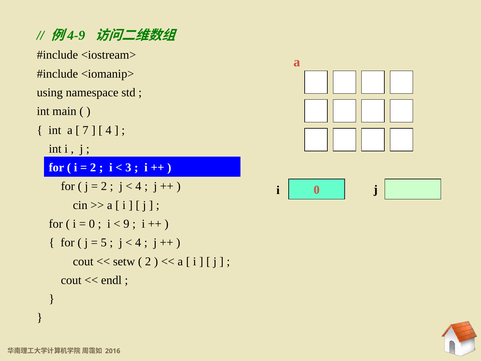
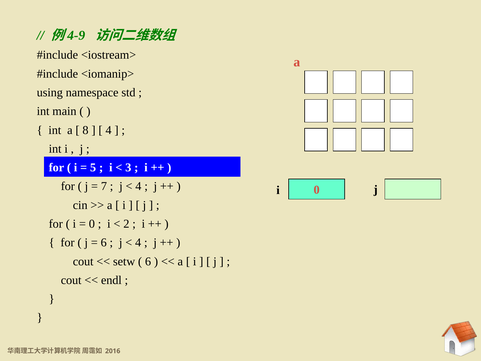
7: 7 -> 8 (85, 130)
2: 2 -> 5 (93, 167)
2: 2 -> 7 (104, 186)
9: 9 -> 2 (126, 224)
5: 5 -> 6 (104, 242)
2: 2 -> 6 (148, 261)
